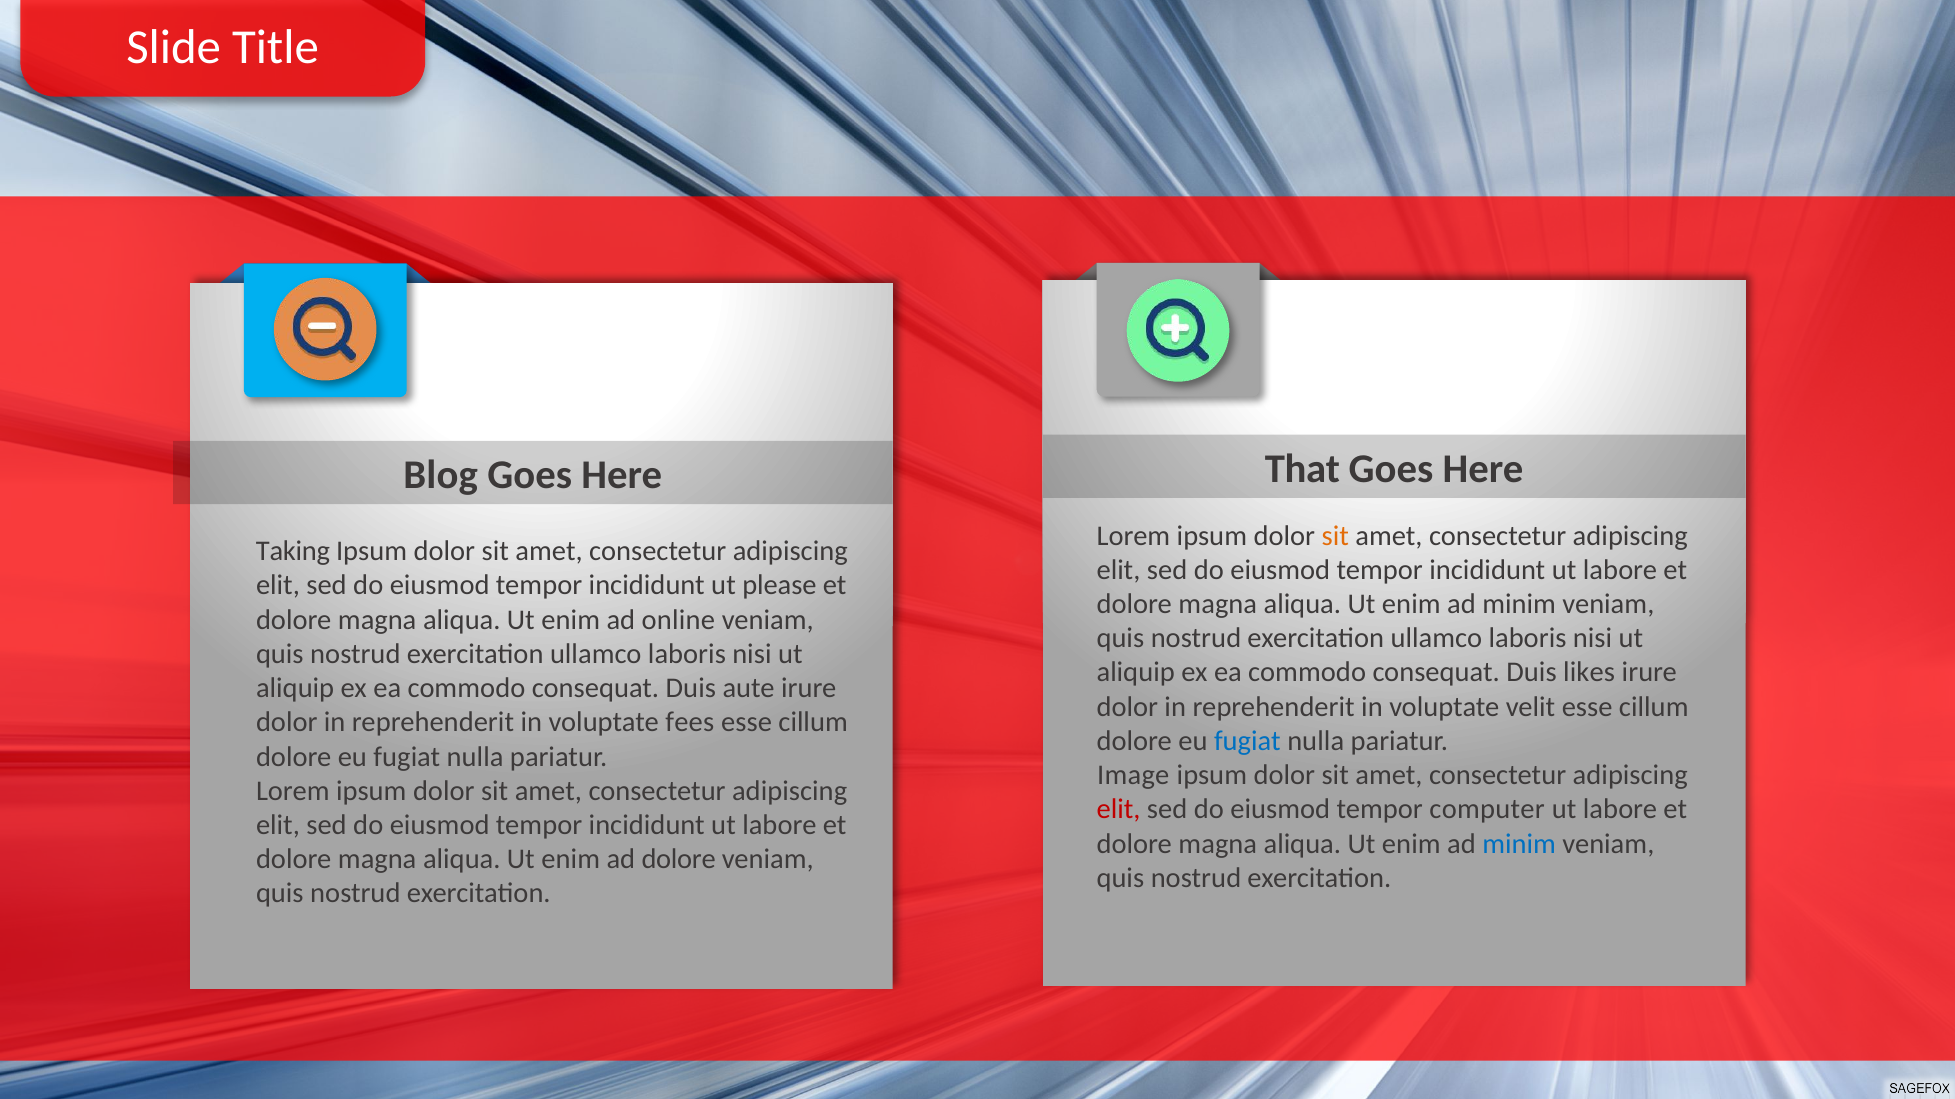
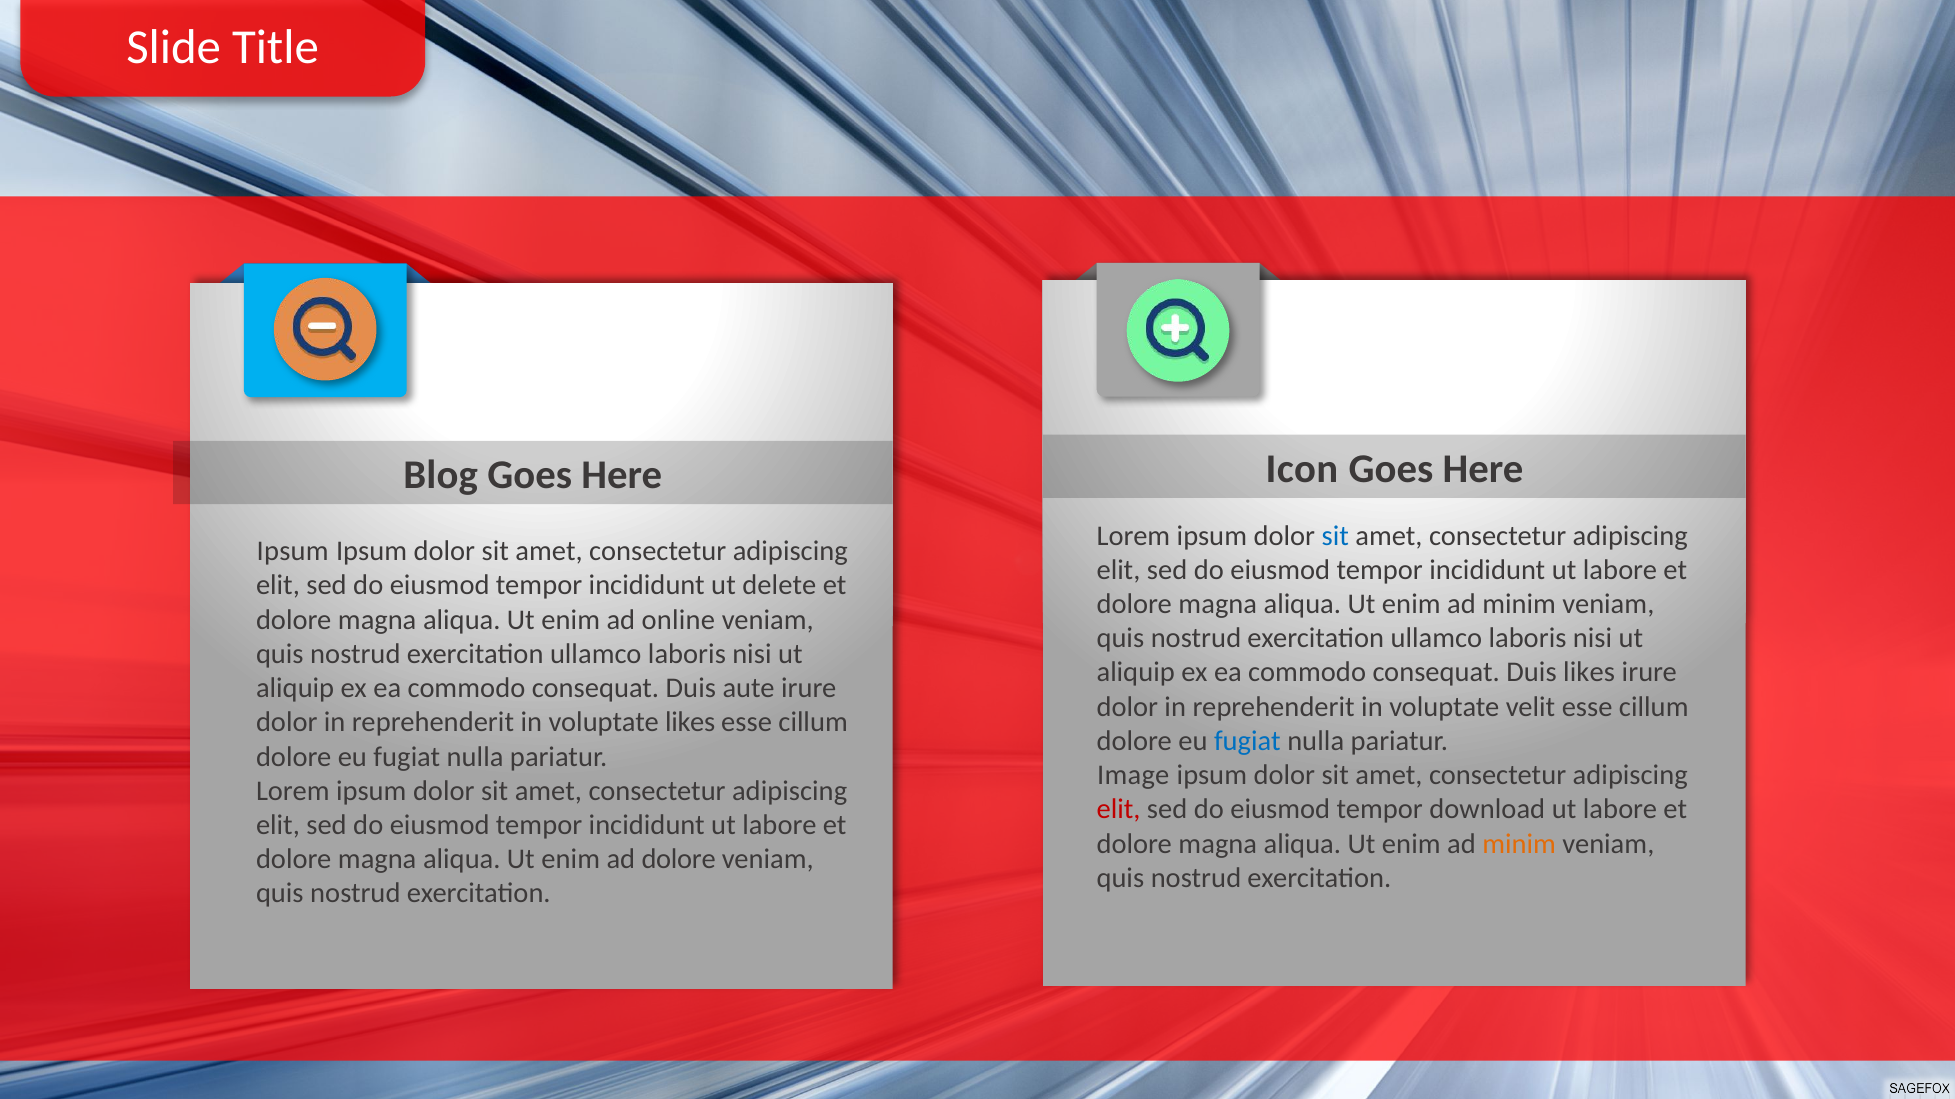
That: That -> Icon (1302, 469)
sit colour: orange -> blue (1335, 536)
Taking: Taking -> Ipsum (293, 552)
please: please -> delete (779, 586)
voluptate fees: fees -> likes (690, 723)
computer: computer -> download (1487, 810)
minim colour: blue -> orange (1519, 844)
